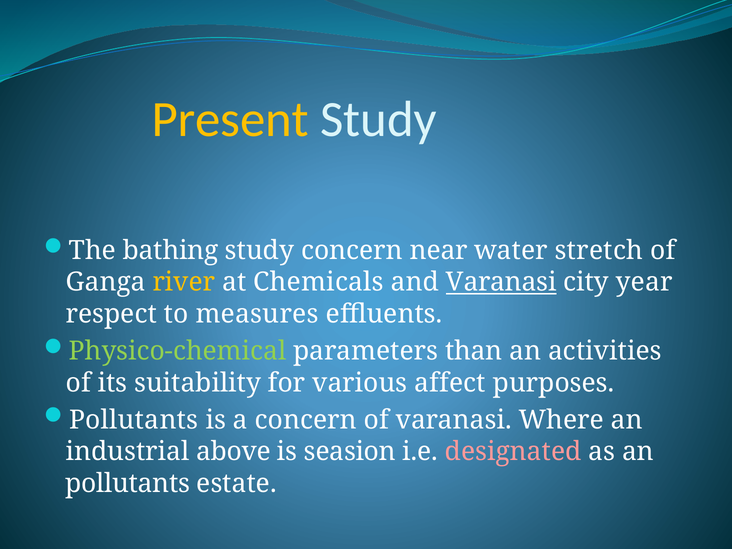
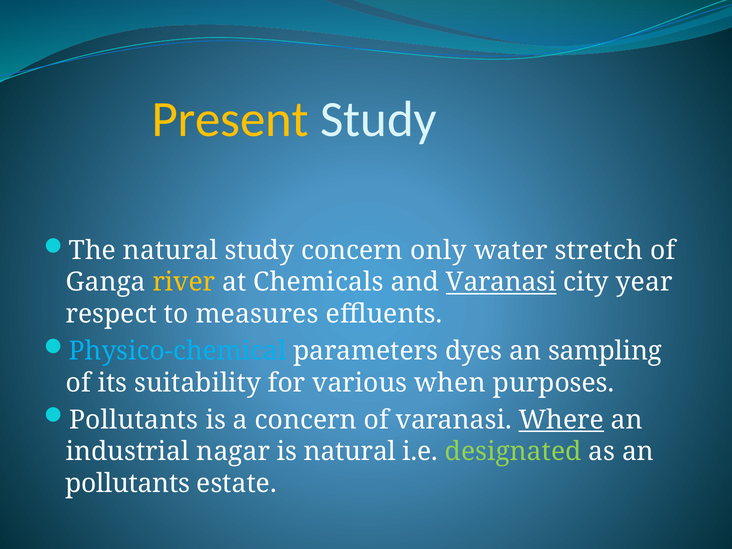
The bathing: bathing -> natural (170, 250)
near: near -> only (438, 250)
Physico-chemical colour: light green -> light blue (178, 351)
than: than -> dyes (474, 351)
activities: activities -> sampling (605, 351)
affect: affect -> when (450, 383)
Where underline: none -> present (561, 420)
above: above -> nagar (233, 452)
is seasion: seasion -> natural (350, 452)
designated colour: pink -> light green (513, 452)
